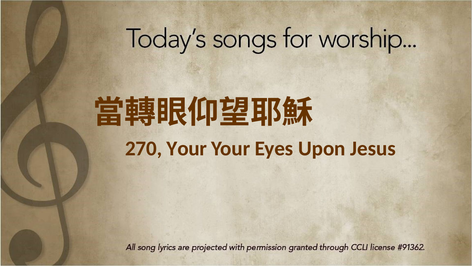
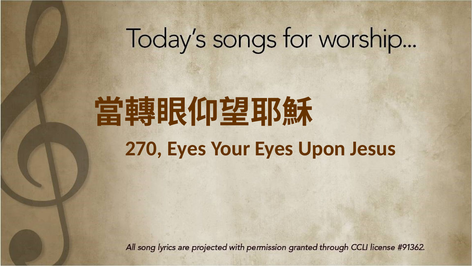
270 Your: Your -> Eyes (187, 148)
